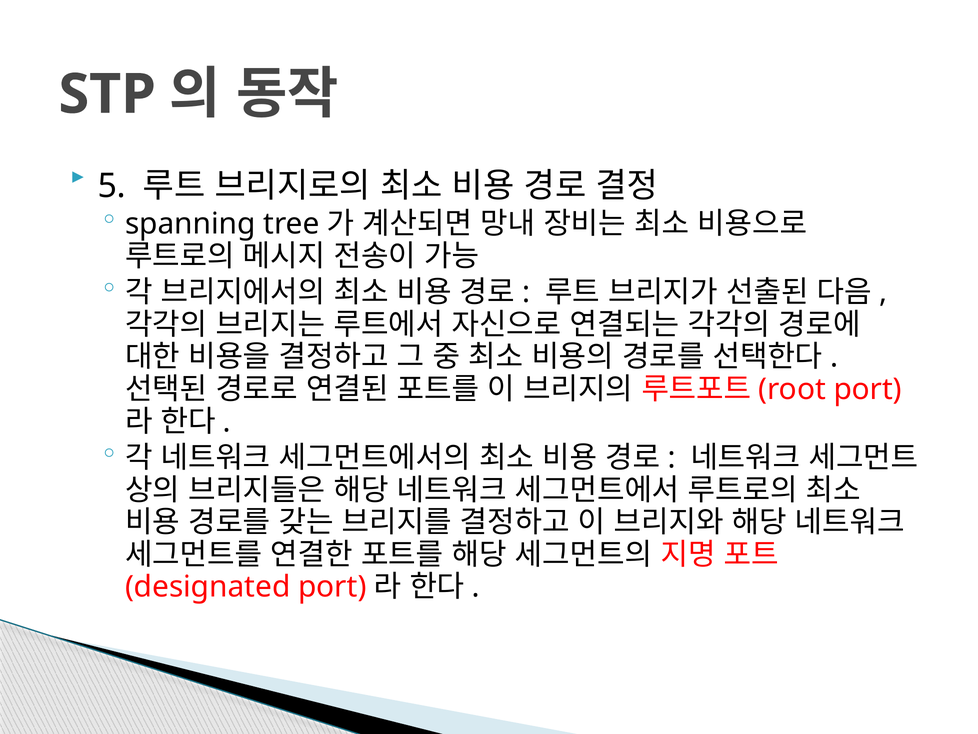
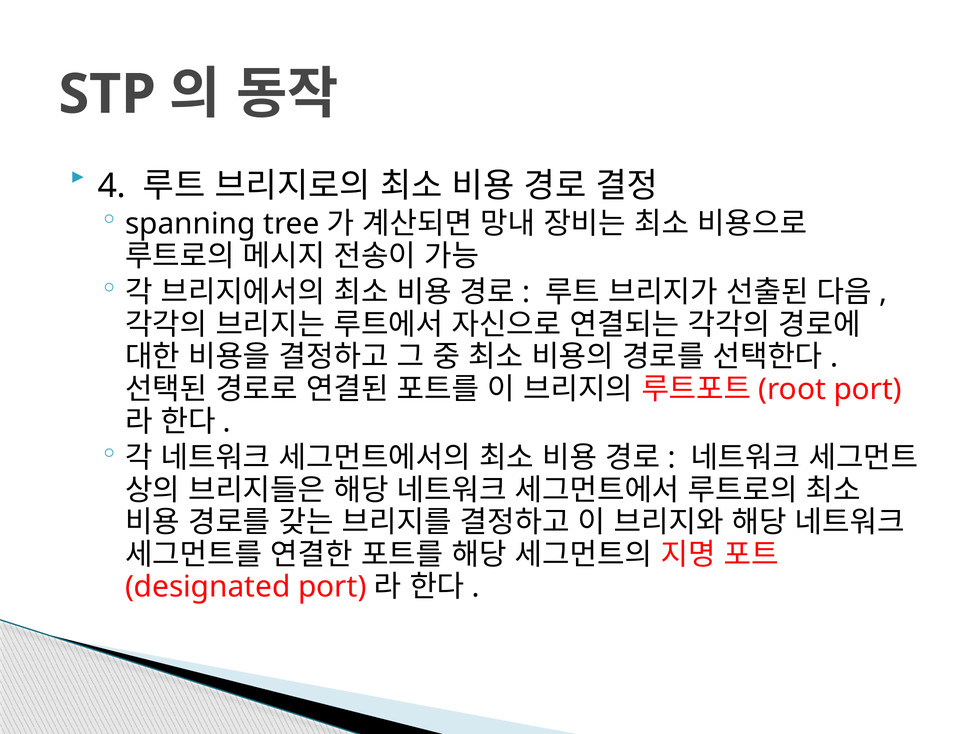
5: 5 -> 4 (112, 186)
